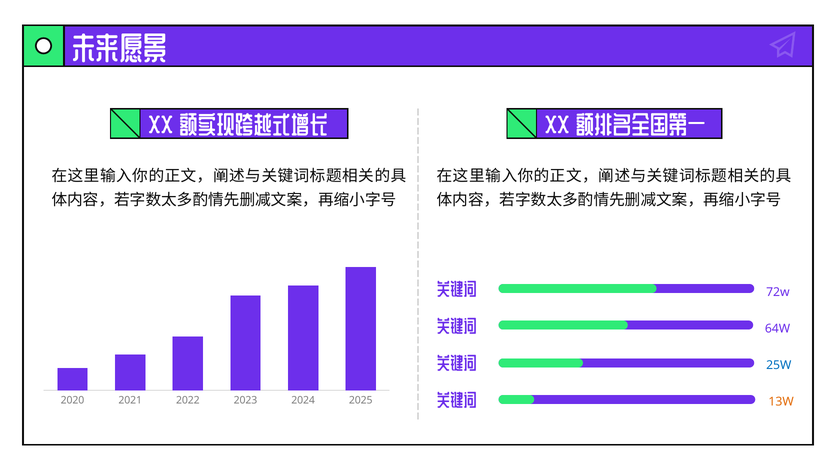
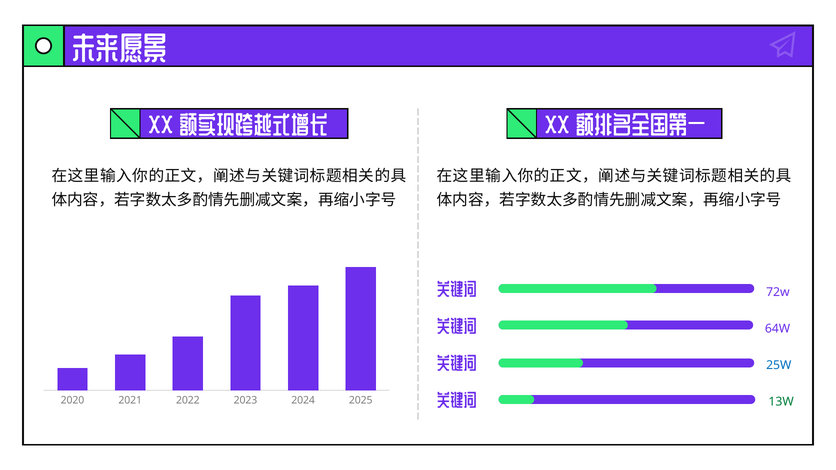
13W colour: orange -> green (781, 402)
